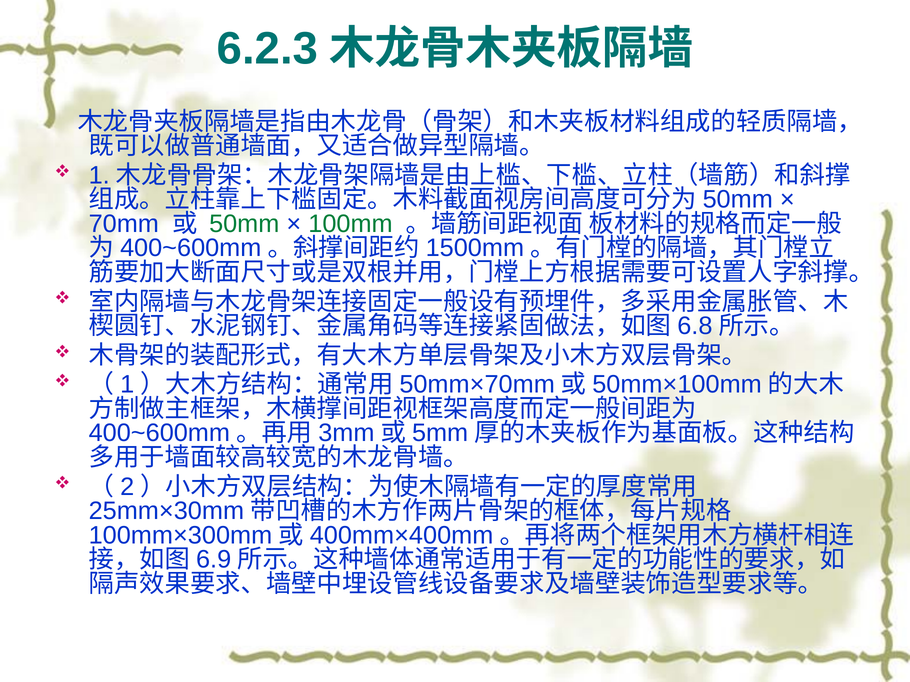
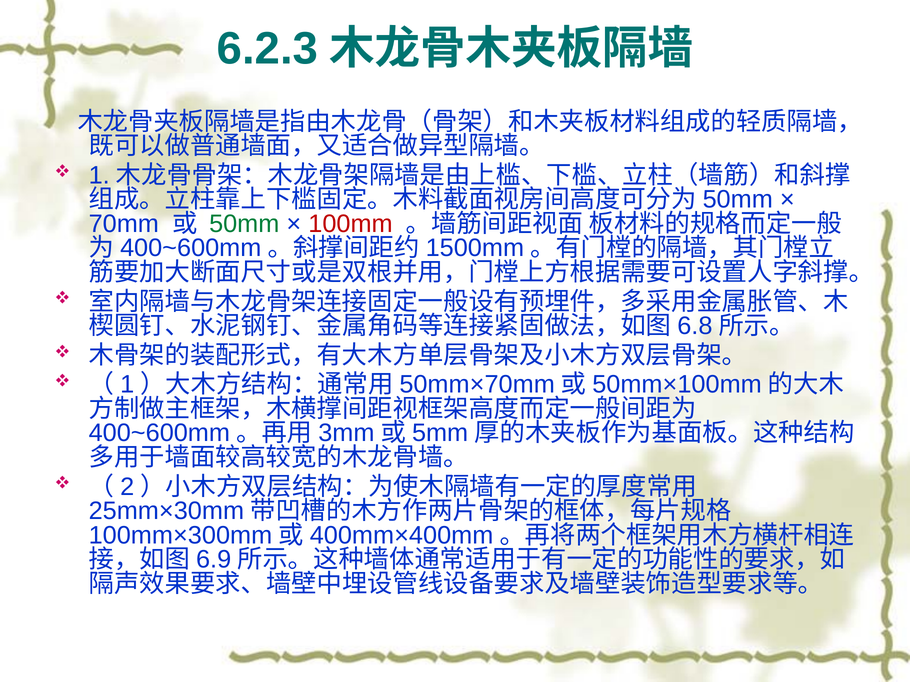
100mm colour: green -> red (350, 224)
